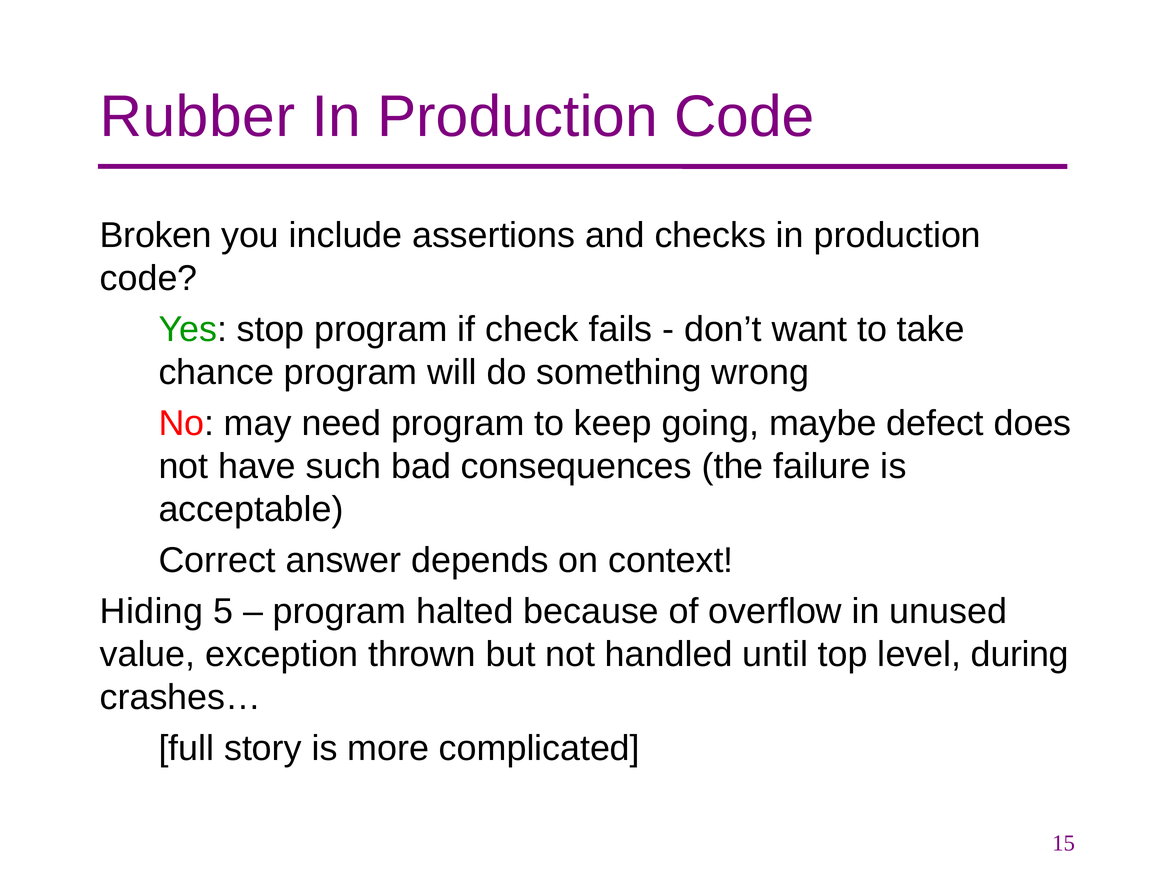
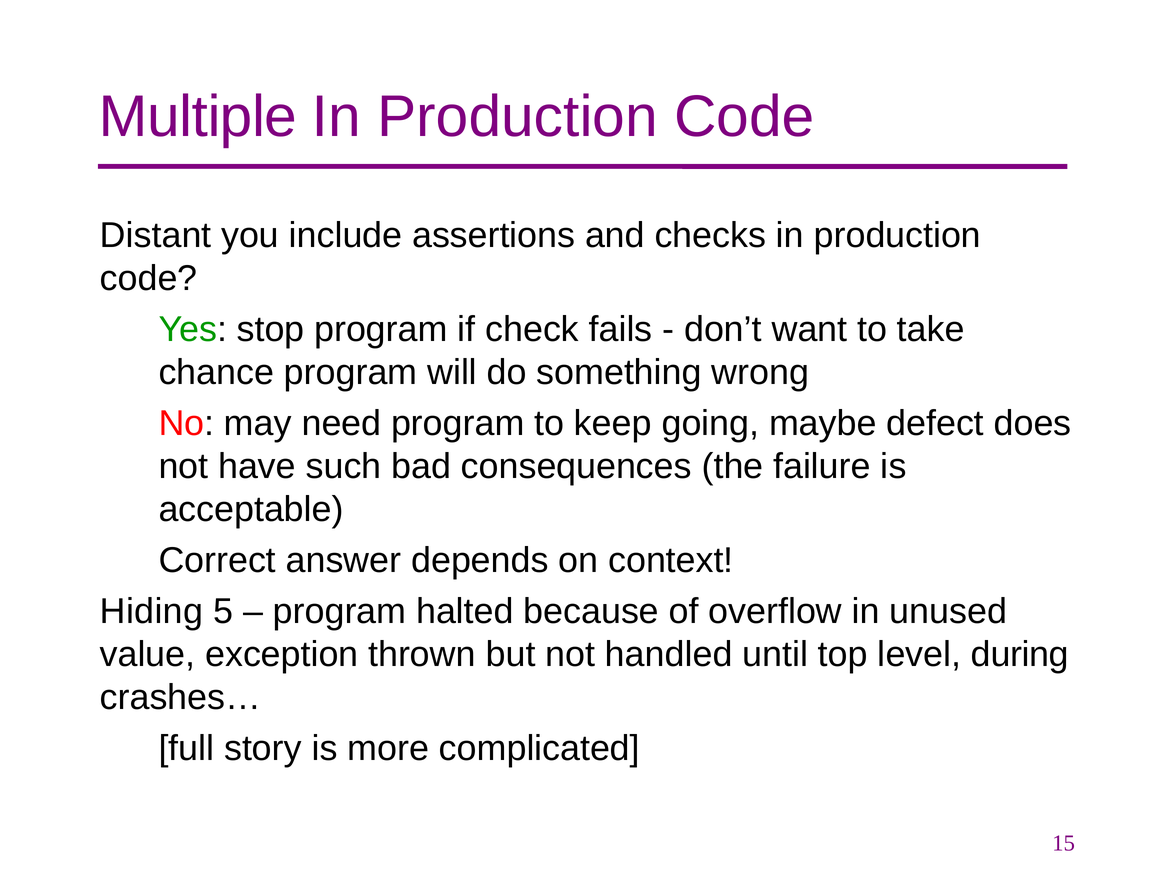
Rubber: Rubber -> Multiple (198, 117)
Broken: Broken -> Distant (156, 236)
